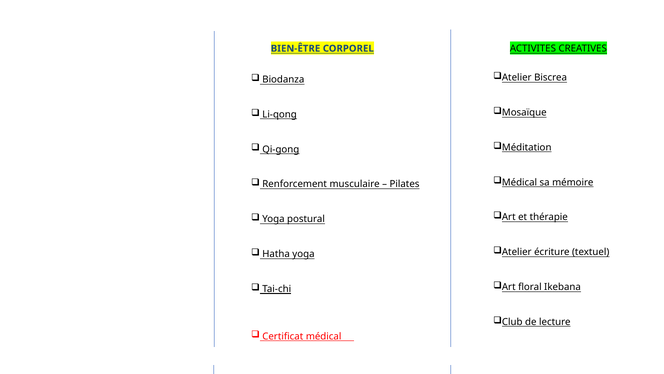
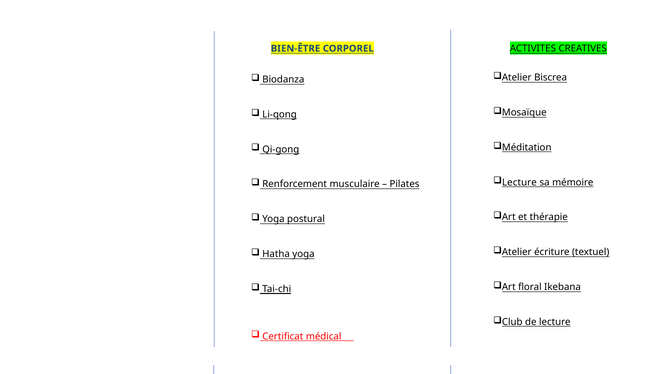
Médical: Médical -> Lecture (519, 182)
